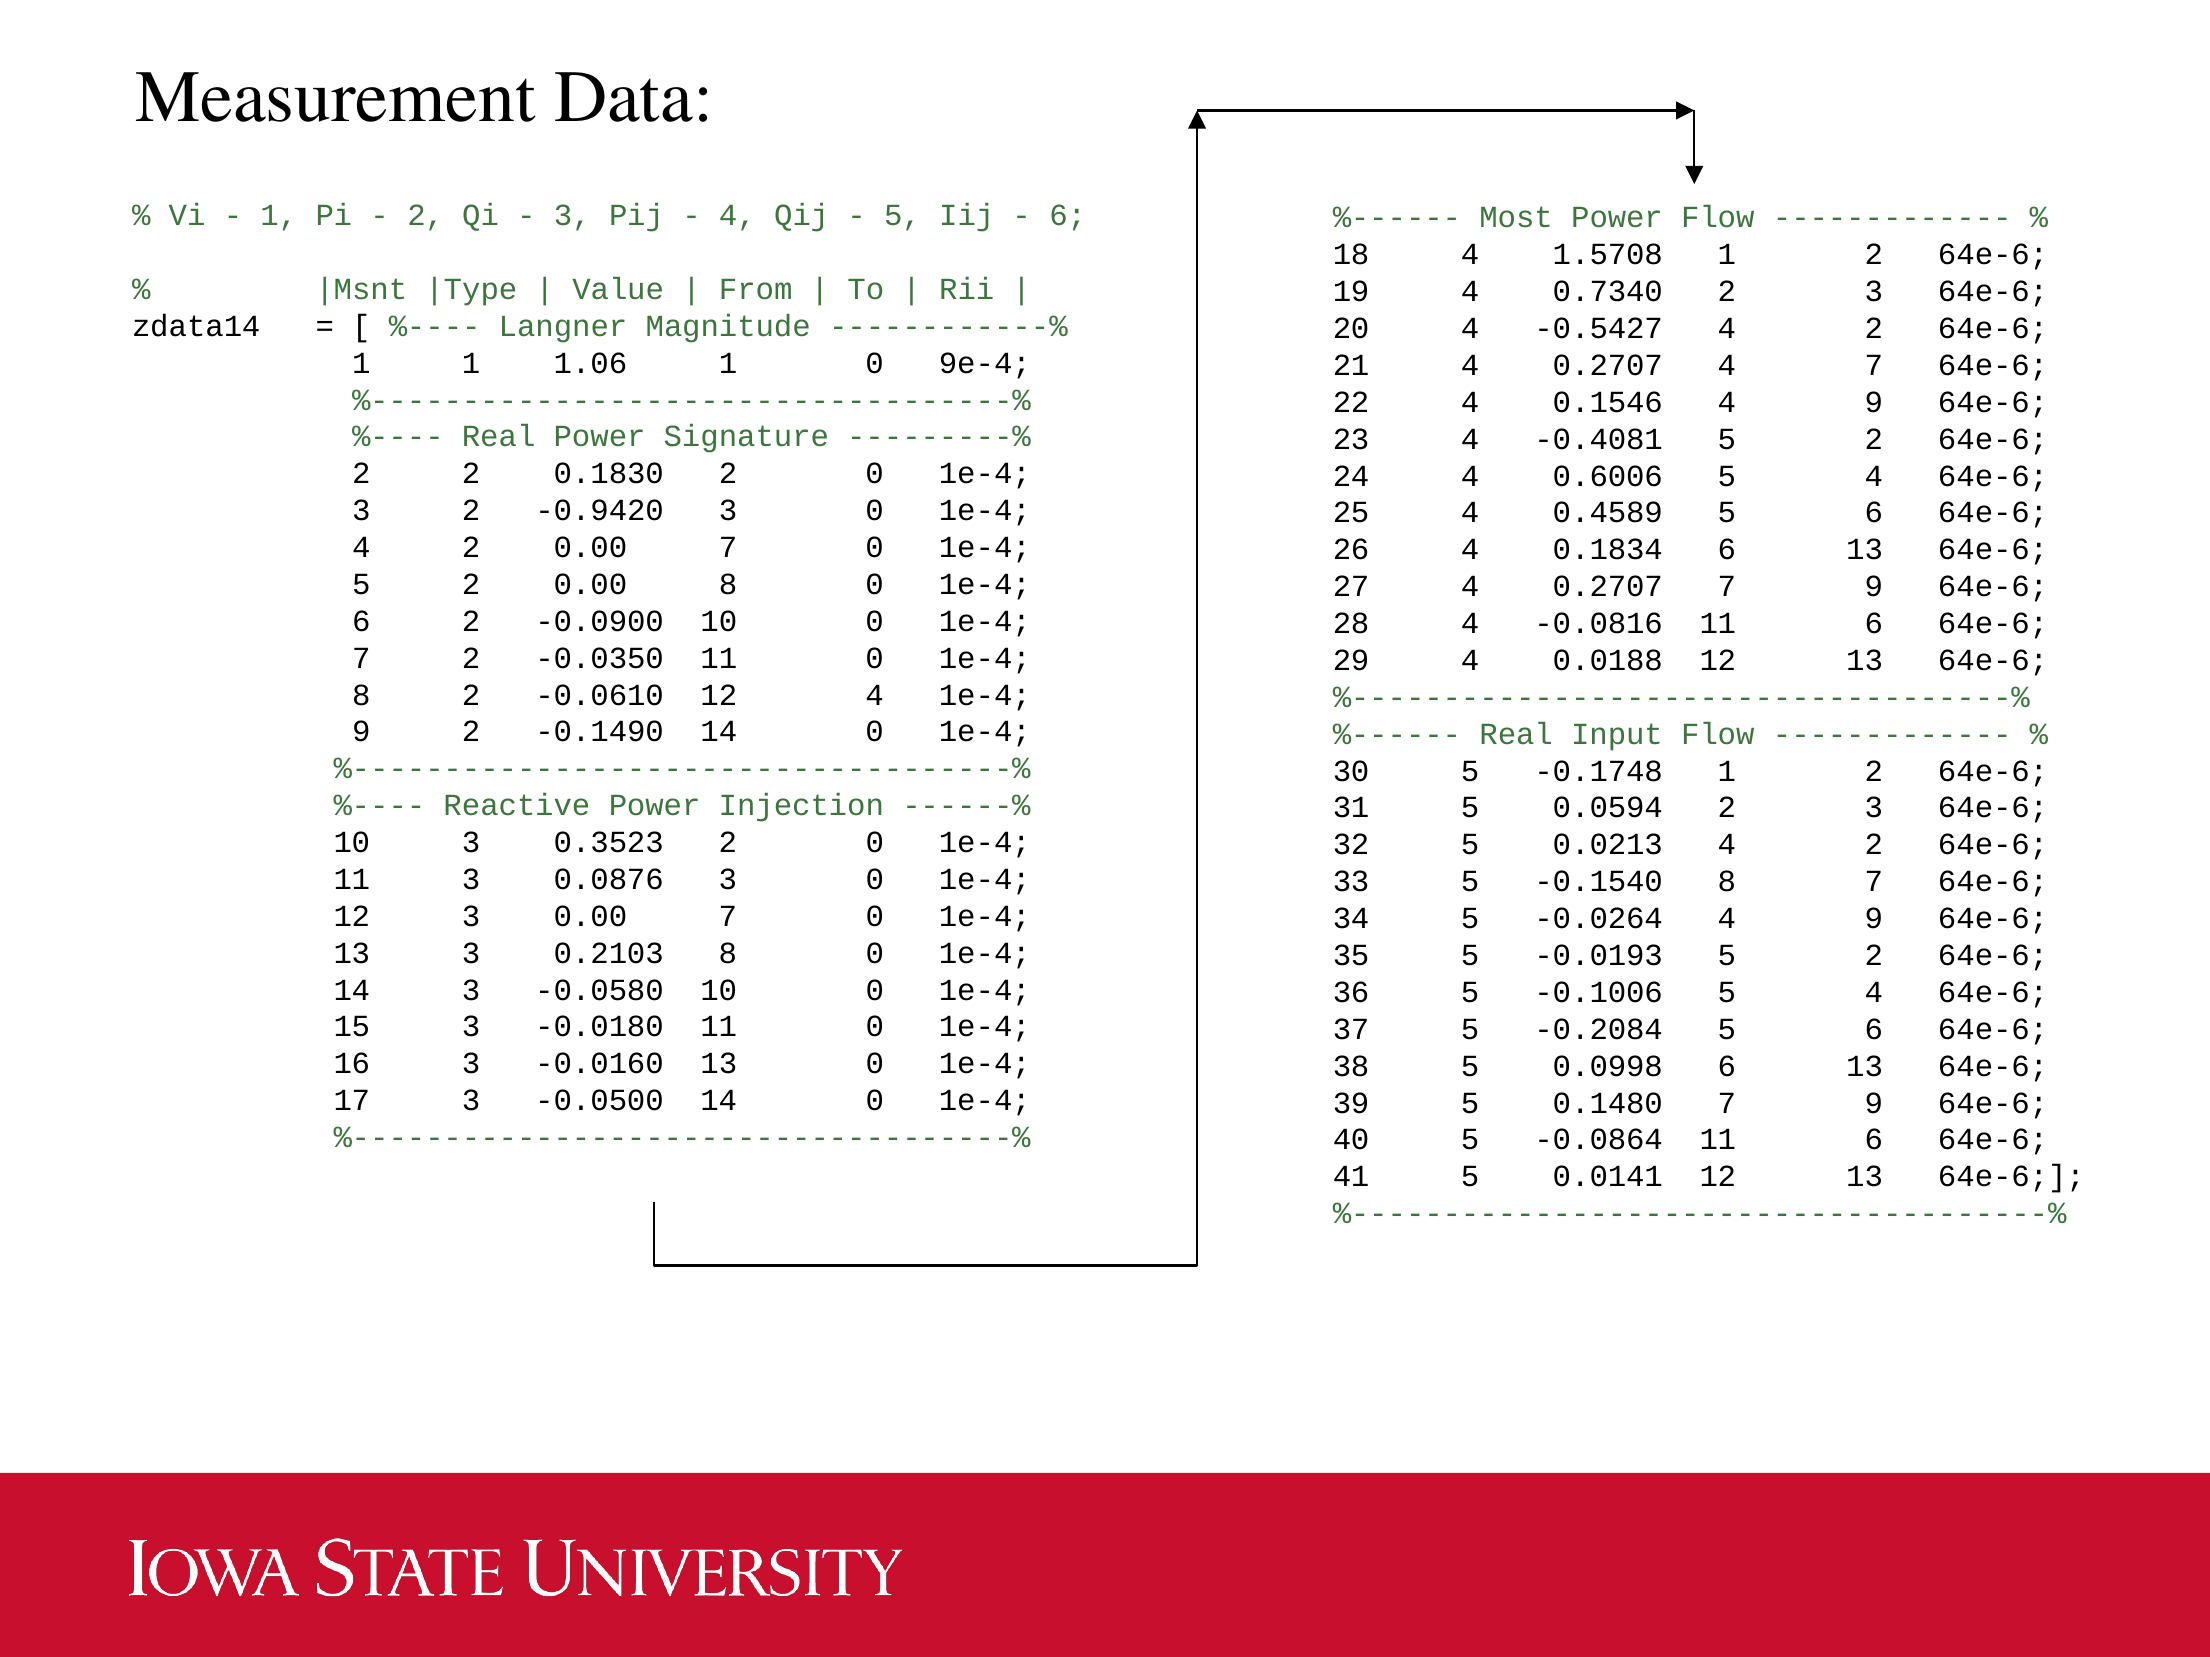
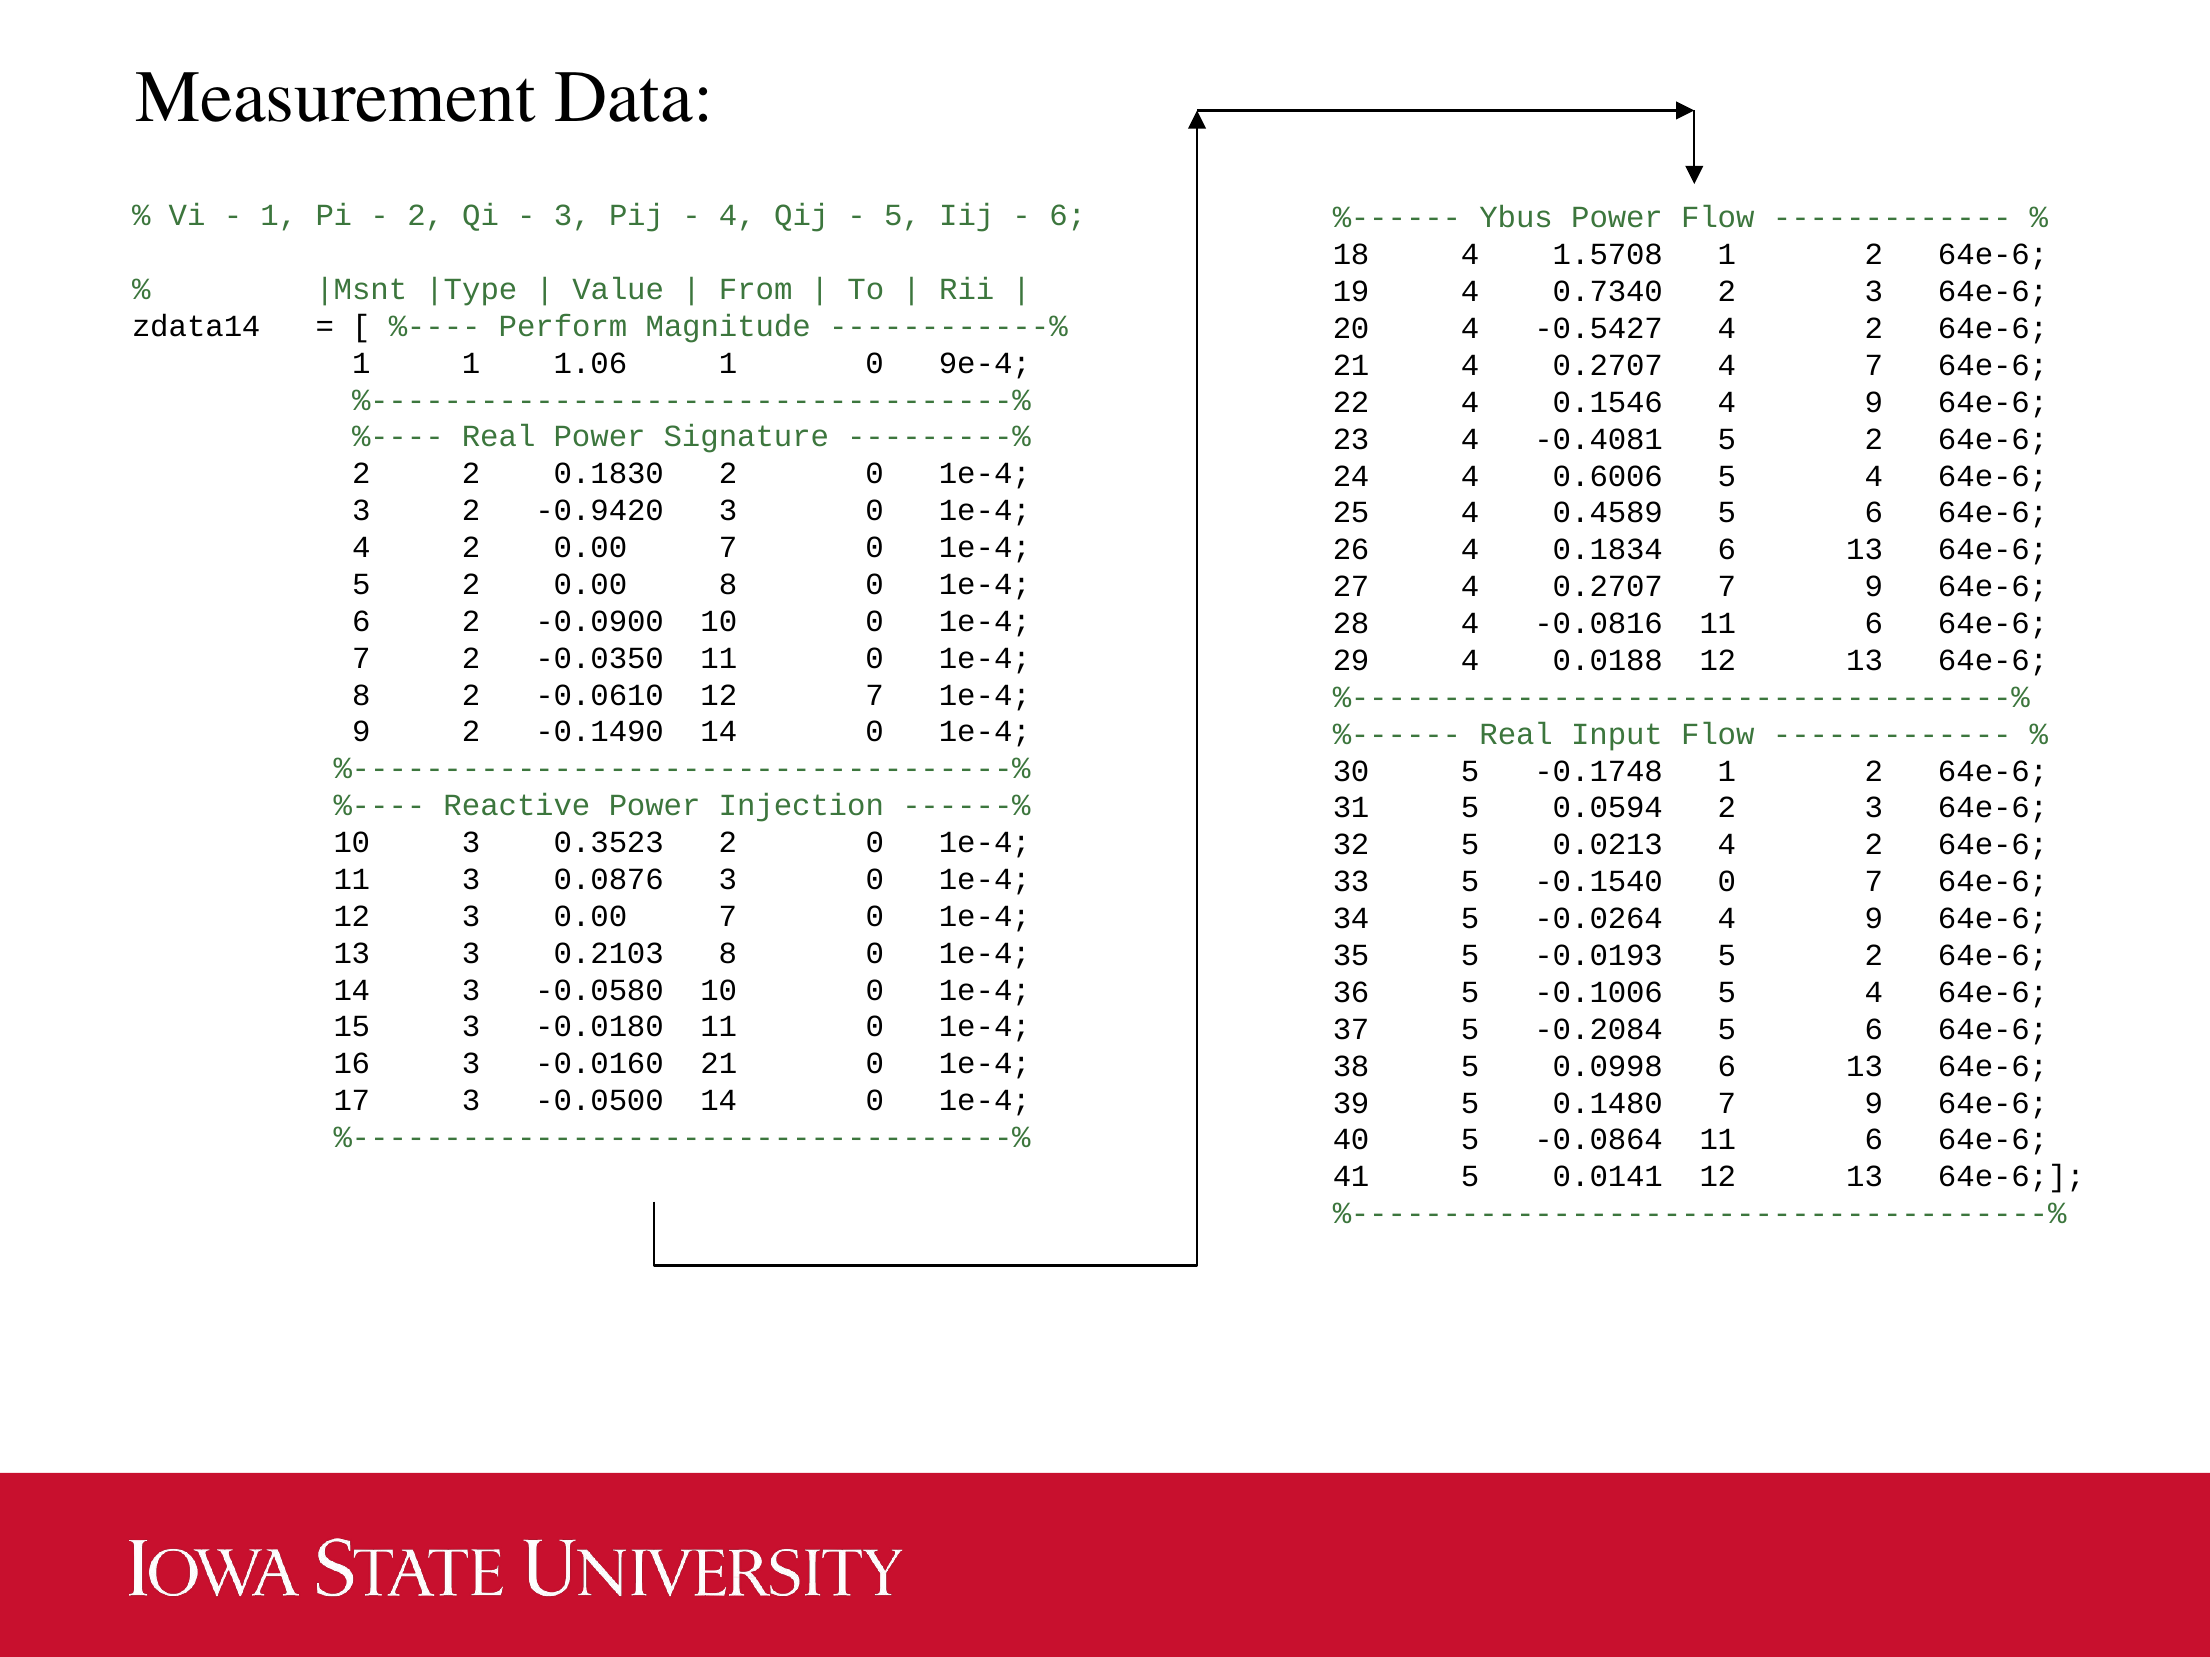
Most: Most -> Ybus (1516, 218)
Langner: Langner -> Perform (563, 326)
12 4: 4 -> 7 (875, 695)
-0.1540 8: 8 -> 0 (1727, 882)
-0.0160 13: 13 -> 21 (719, 1064)
